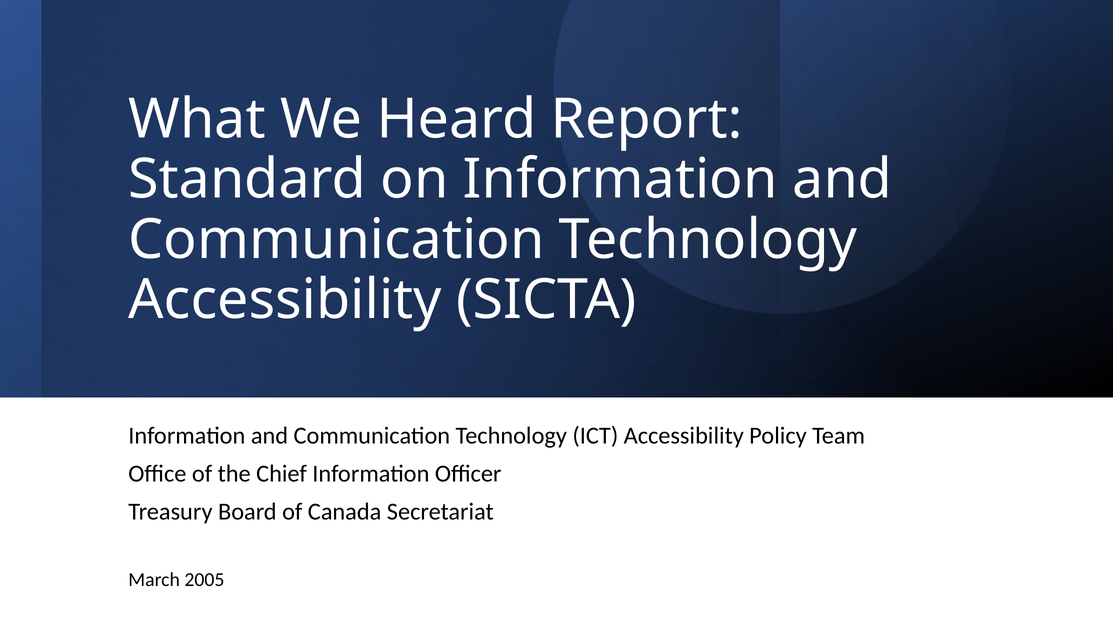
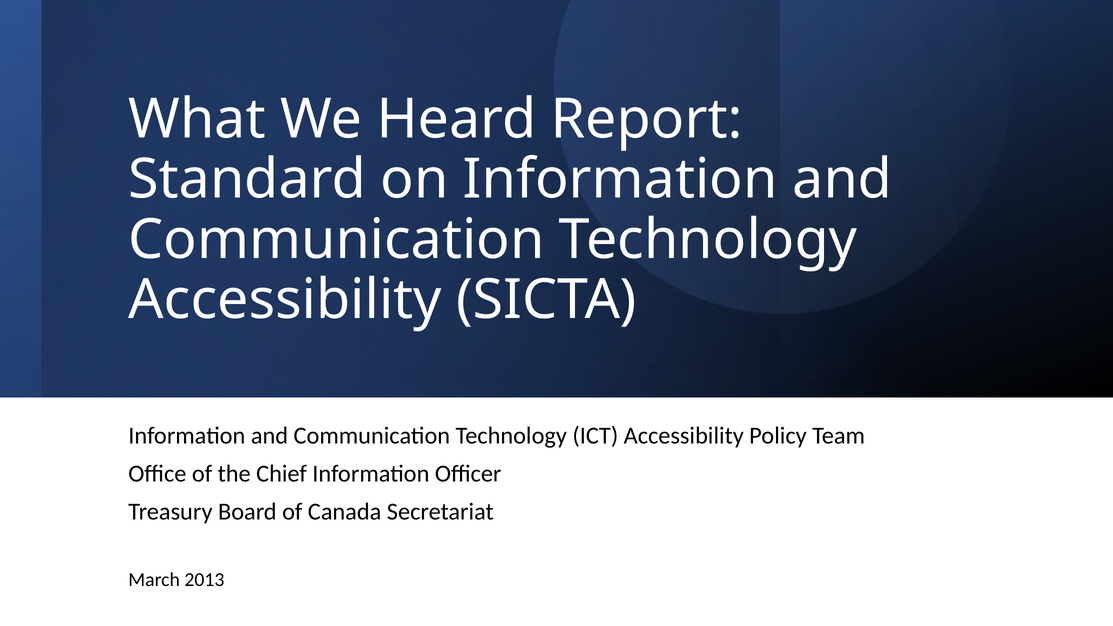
2005: 2005 -> 2013 (204, 580)
